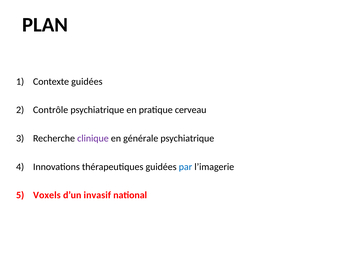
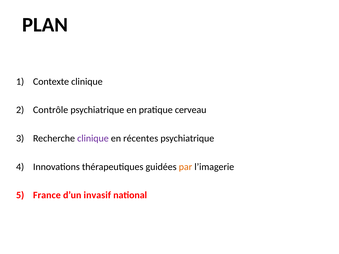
Contexte guidées: guidées -> clinique (87, 82)
générale: générale -> récentes (141, 139)
par colour: blue -> orange (185, 167)
Voxels: Voxels -> France (47, 195)
